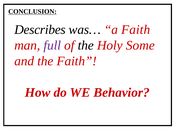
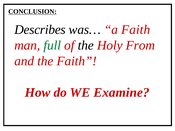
full colour: purple -> green (52, 45)
Some: Some -> From (140, 45)
Behavior: Behavior -> Examine (121, 93)
